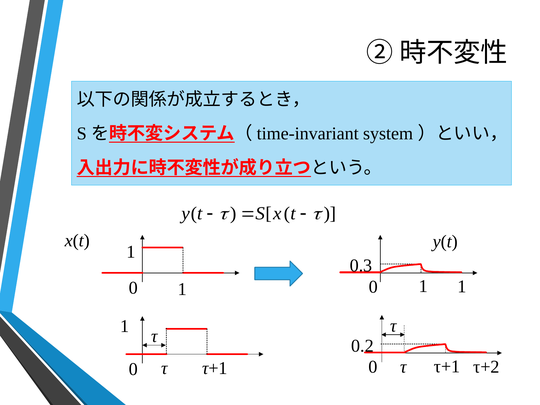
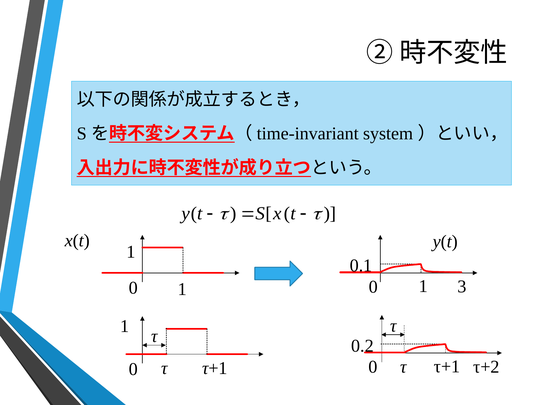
0.3: 0.3 -> 0.1 (361, 266)
1: 1 -> 3 (462, 287)
